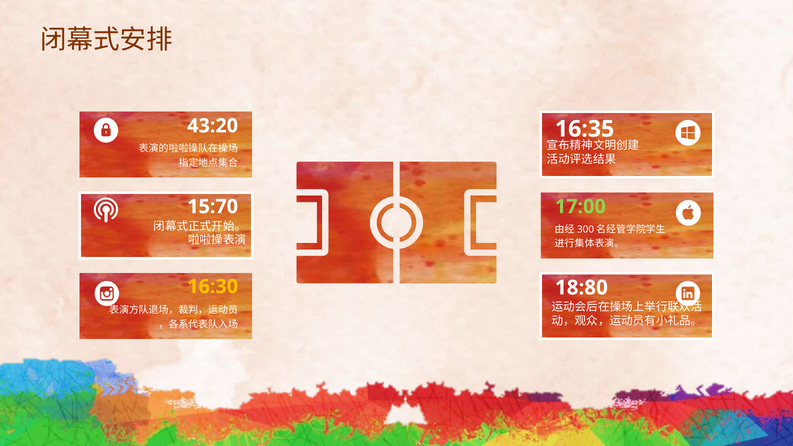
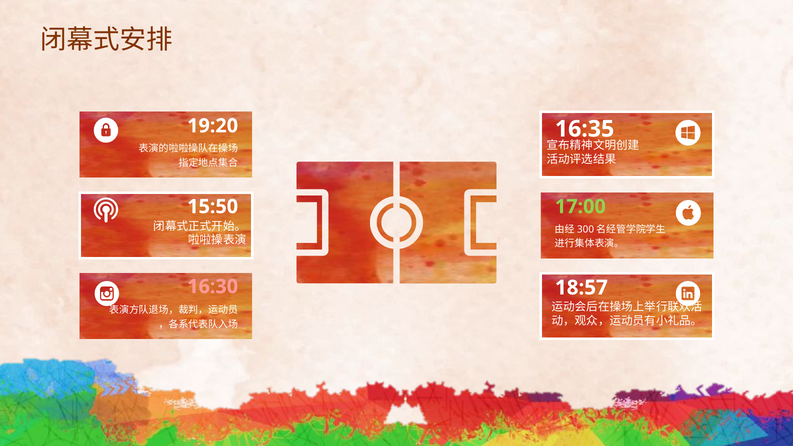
43:20: 43:20 -> 19:20 (213, 126)
15:70: 15:70 -> 15:50 (213, 207)
16:30 colour: yellow -> pink (213, 287)
18:80: 18:80 -> 18:57 (581, 288)
